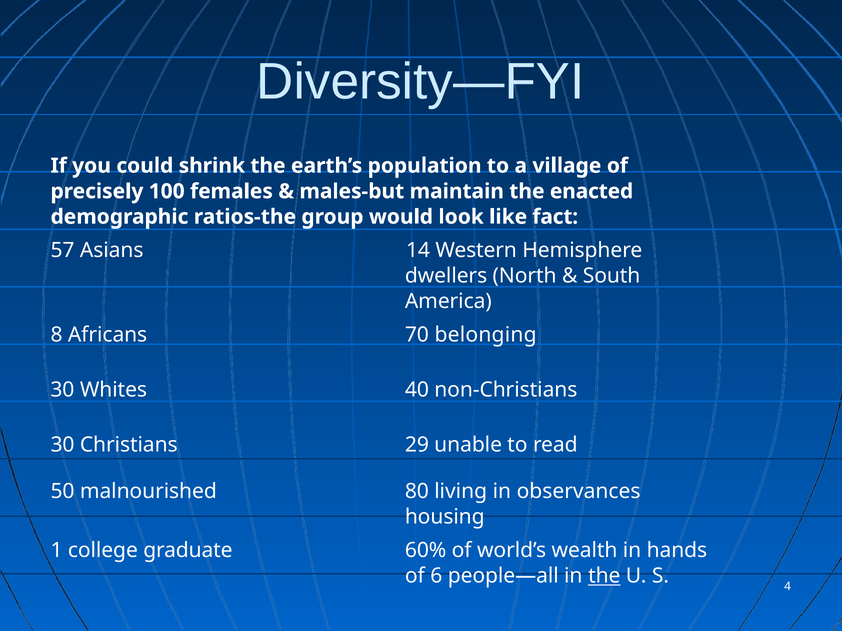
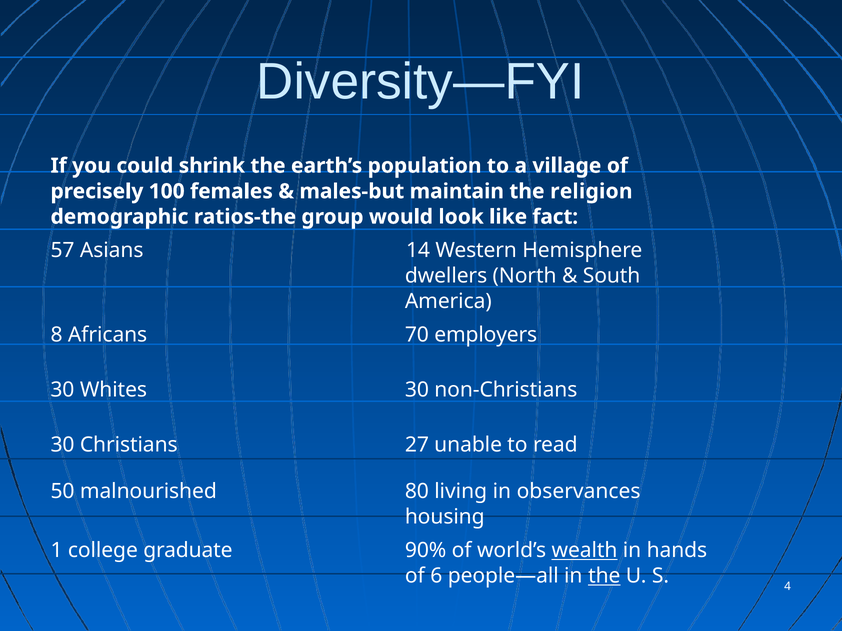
enacted: enacted -> religion (591, 191)
belonging: belonging -> employers (486, 335)
Whites 40: 40 -> 30 (417, 390)
29: 29 -> 27 (417, 445)
60%: 60% -> 90% (426, 551)
wealth underline: none -> present (584, 551)
